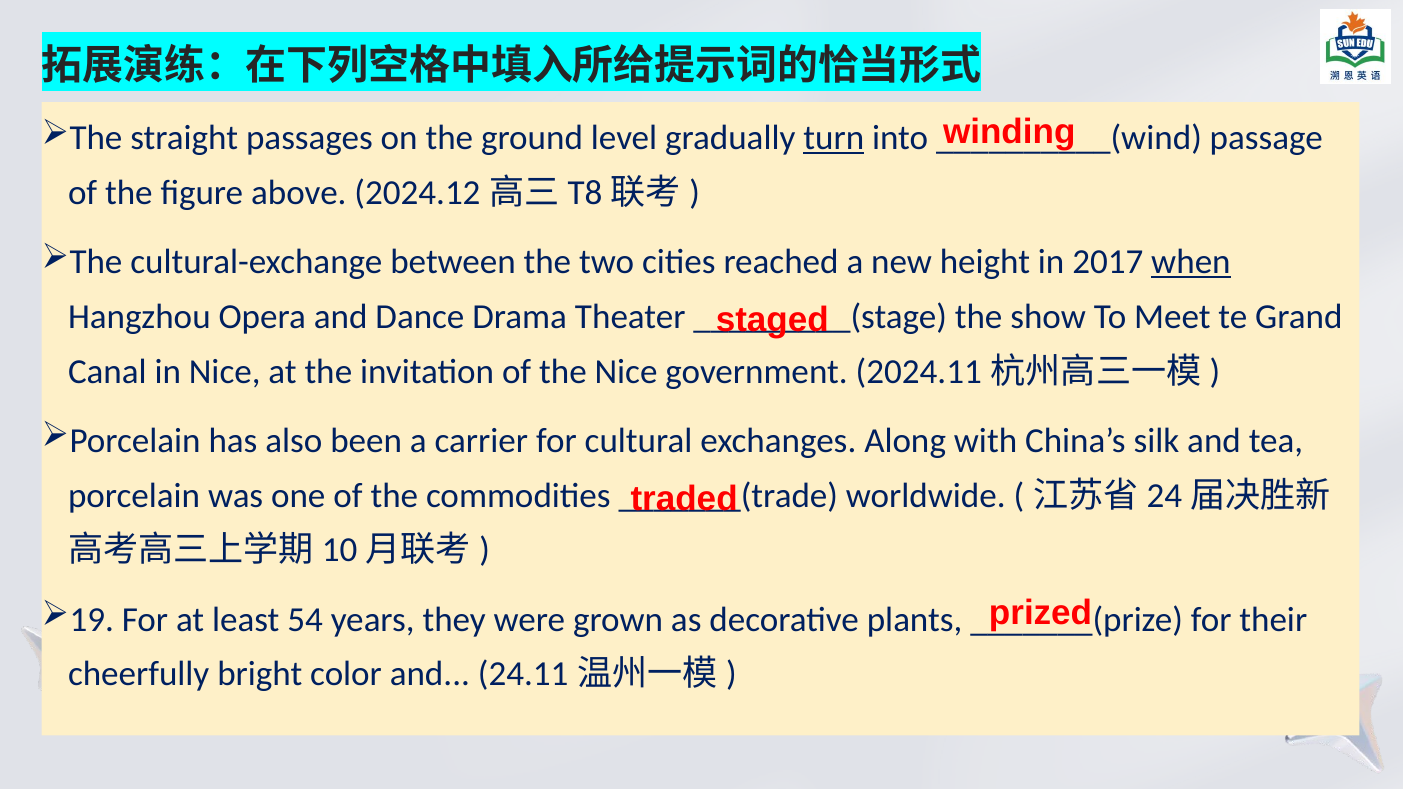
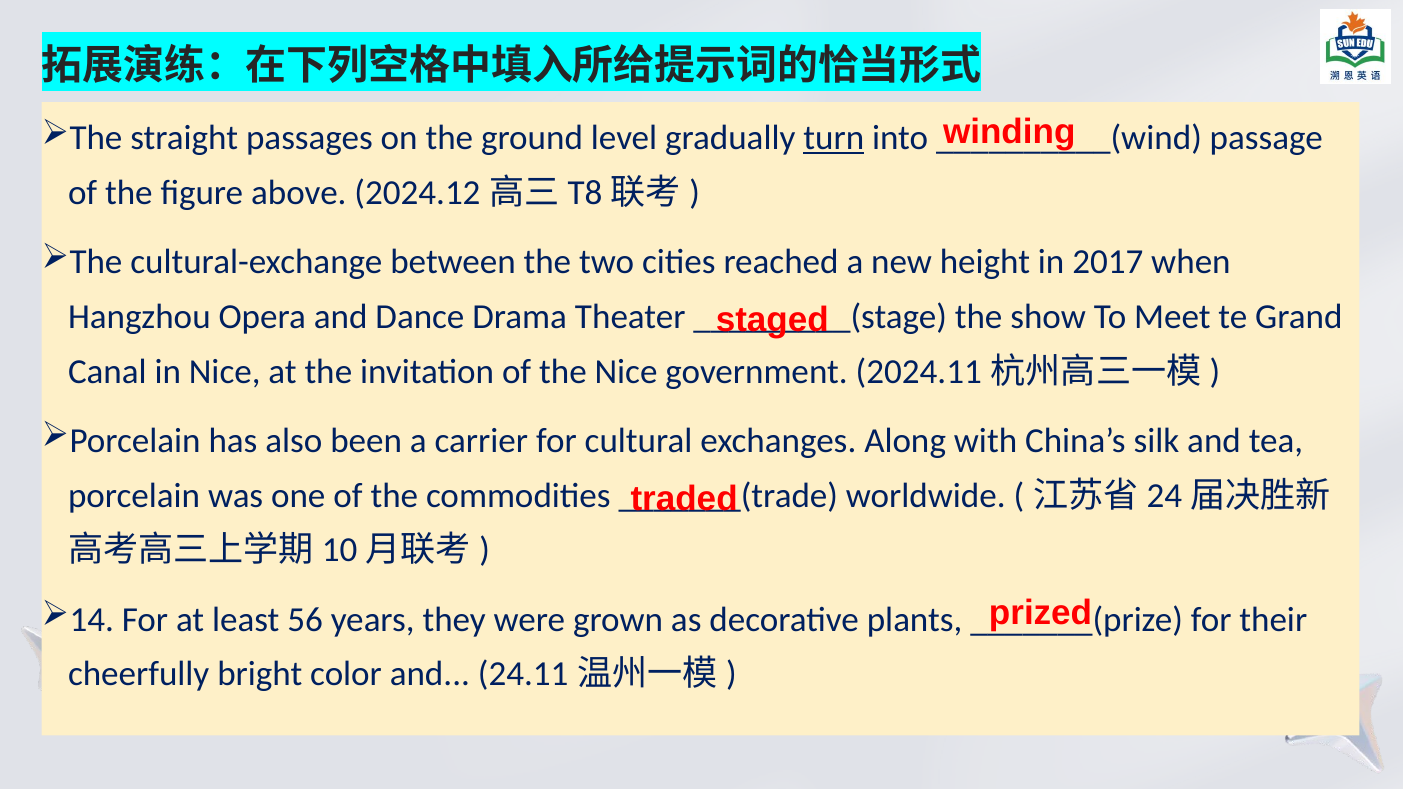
when underline: present -> none (1191, 262)
19: 19 -> 14 (92, 620)
54: 54 -> 56 (305, 620)
